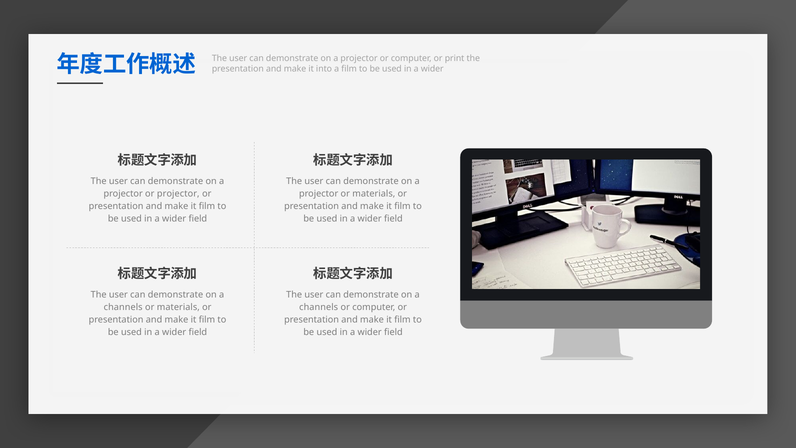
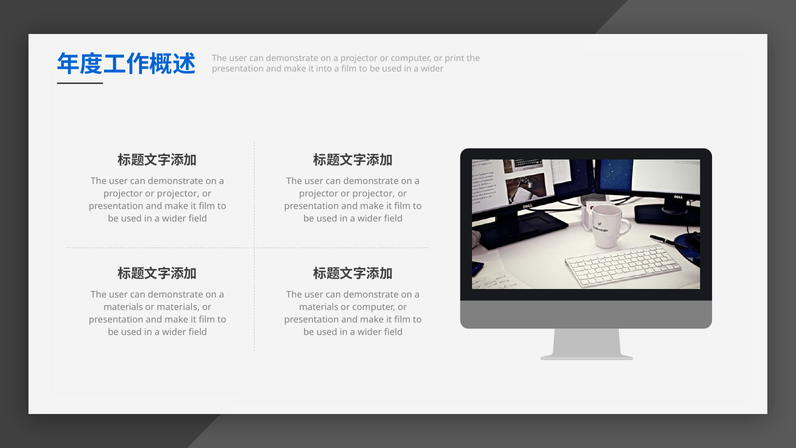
materials: materials -> projector (374, 193)
channels: channels -> materials (123, 307)
channels: channels -> materials (319, 307)
